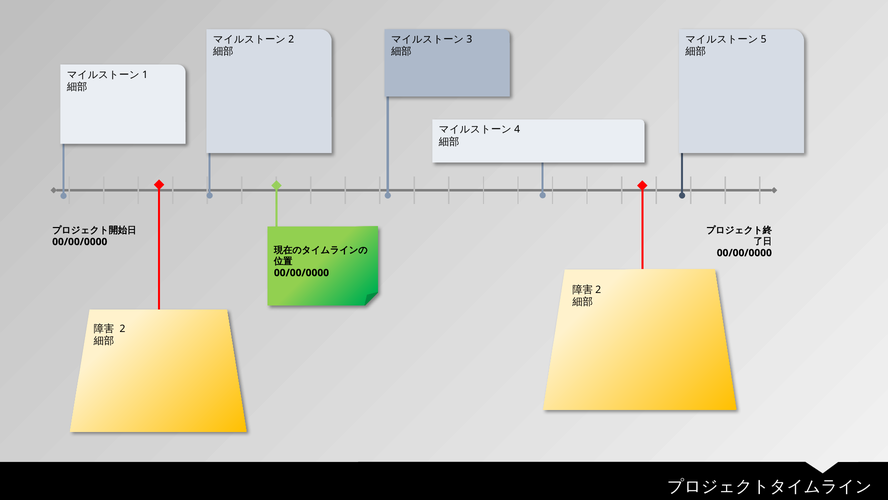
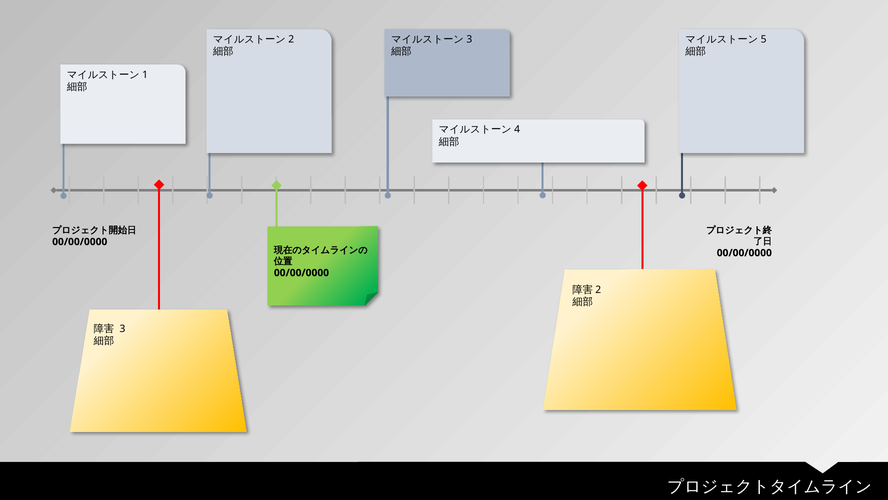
2: 2 -> 3 (122, 328)
